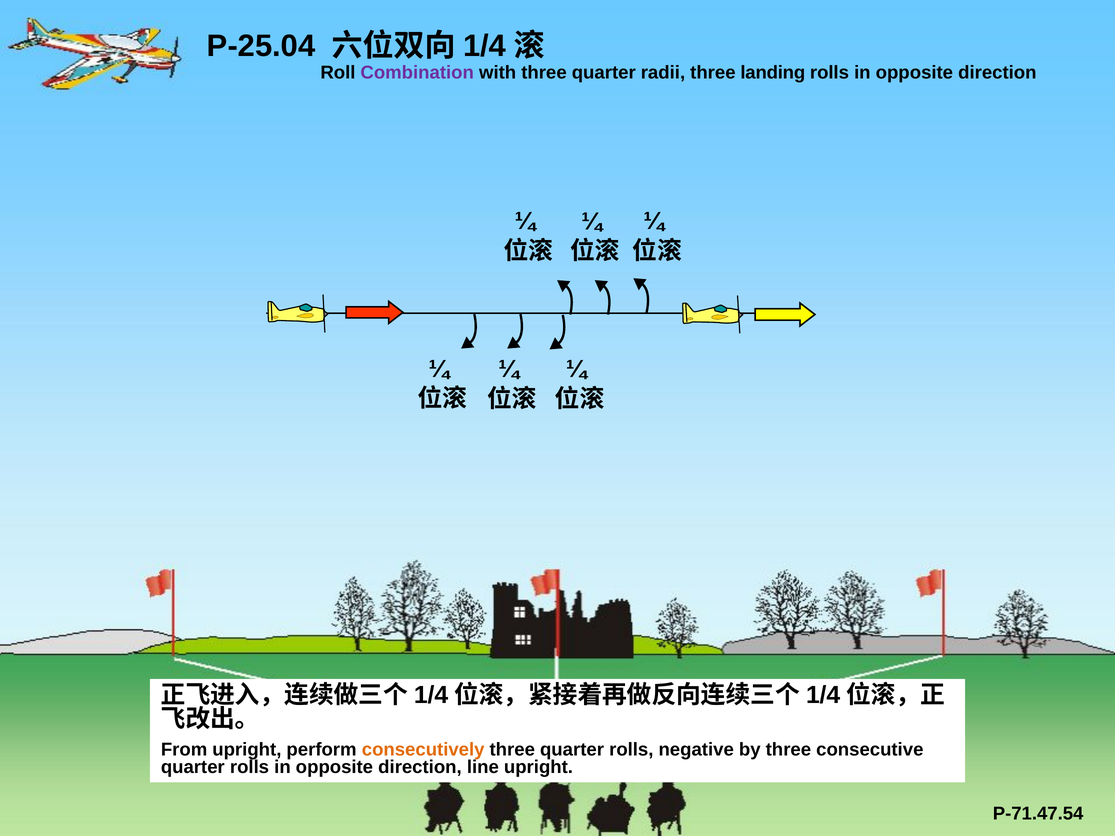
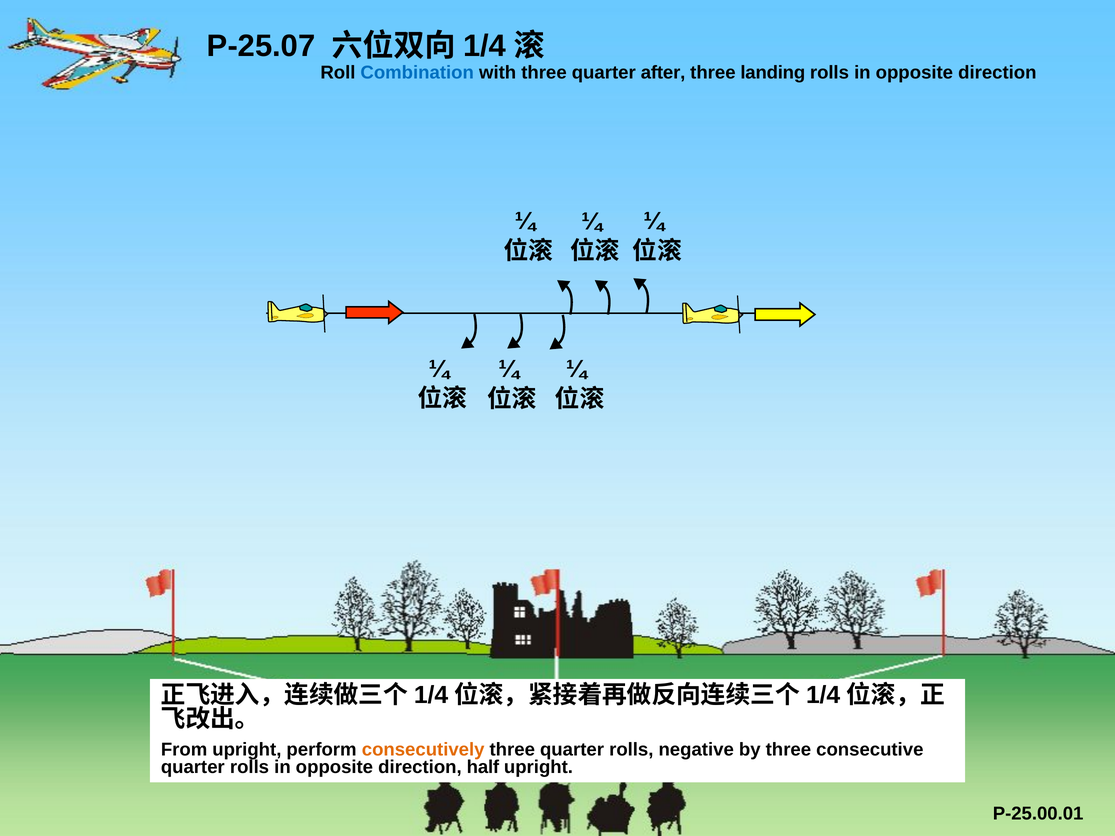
P-25.04: P-25.04 -> P-25.07 (261, 46)
Combination colour: purple -> blue (417, 73)
radii: radii -> after (663, 73)
line: line -> half (483, 767)
P-71.47.54: P-71.47.54 -> P-25.00.01 (1038, 814)
